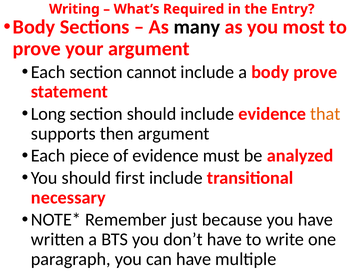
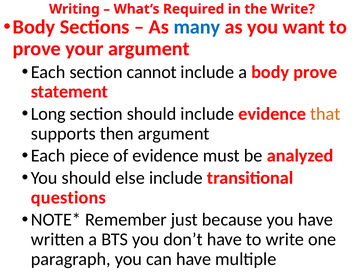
the Entry: Entry -> Write (293, 9)
many colour: black -> blue (197, 27)
most: most -> want (304, 27)
first: first -> else (130, 178)
necessary: necessary -> questions (68, 198)
